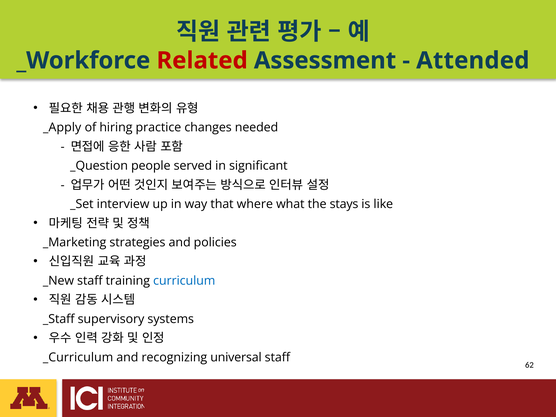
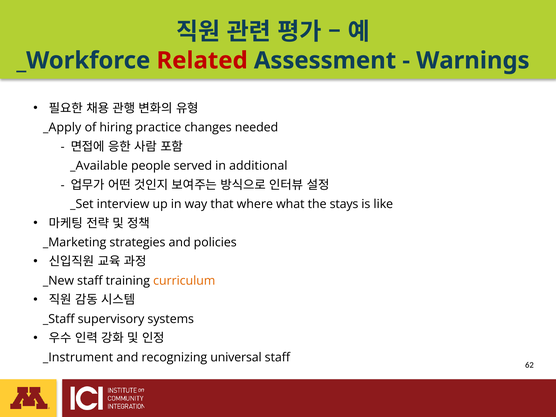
Attended: Attended -> Warnings (473, 61)
_Question: _Question -> _Available (99, 166)
significant: significant -> additional (258, 166)
curriculum colour: blue -> orange (184, 281)
_Curriculum: _Curriculum -> _Instrument (78, 357)
